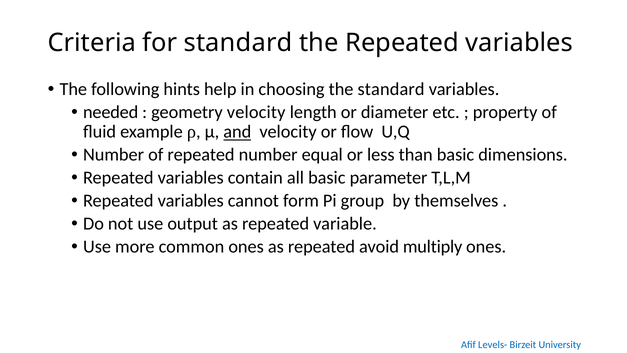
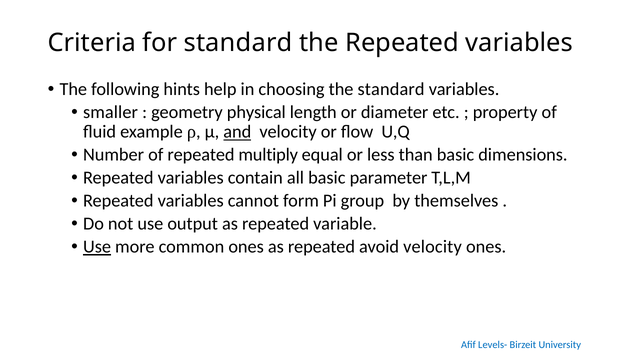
needed: needed -> smaller (111, 112)
geometry velocity: velocity -> physical (256, 112)
repeated number: number -> multiply (268, 155)
Use underline: none -> present (97, 247)
avoid multiply: multiply -> velocity (432, 247)
